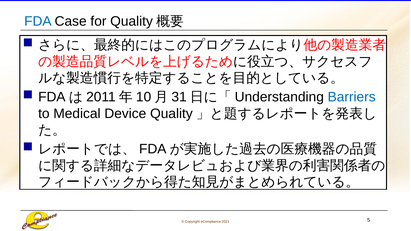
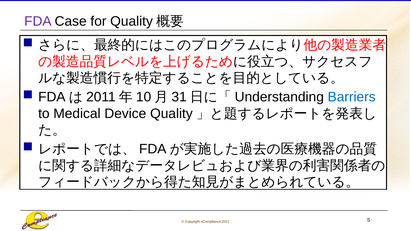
FDA colour: blue -> purple (38, 21)
